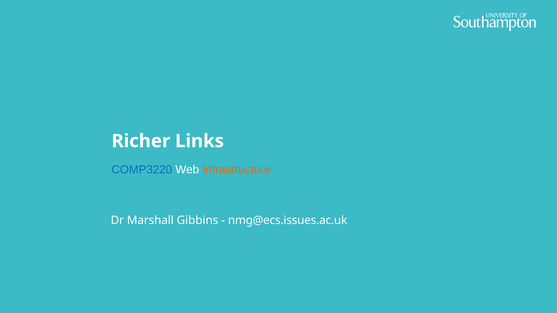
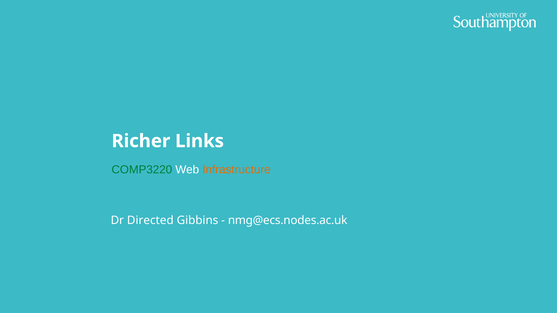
COMP3220 colour: blue -> green (142, 170)
Marshall: Marshall -> Directed (150, 220)
nmg@ecs.issues.ac.uk: nmg@ecs.issues.ac.uk -> nmg@ecs.nodes.ac.uk (288, 220)
